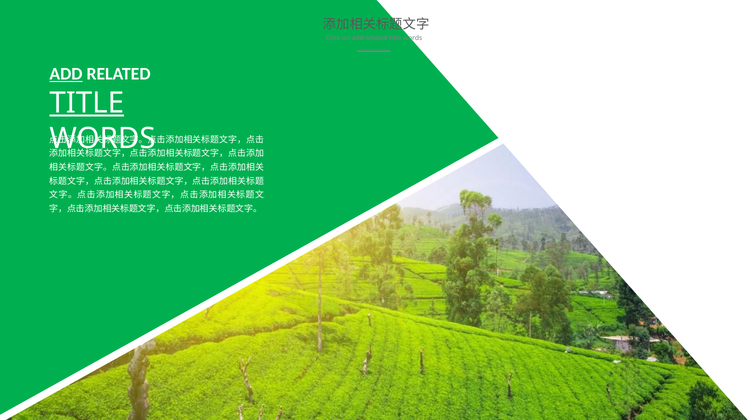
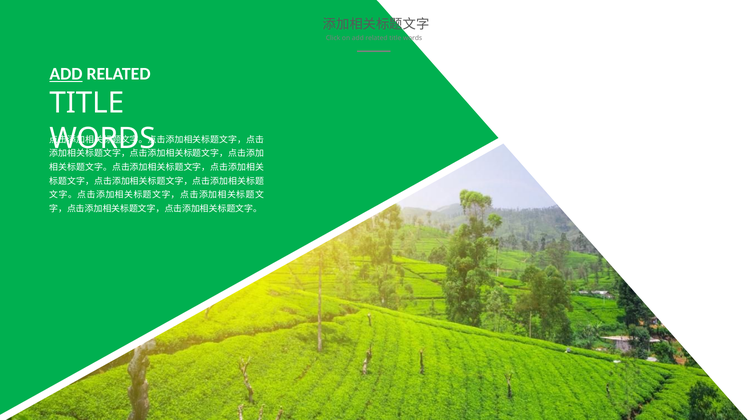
TITLE underline: present -> none (87, 103)
